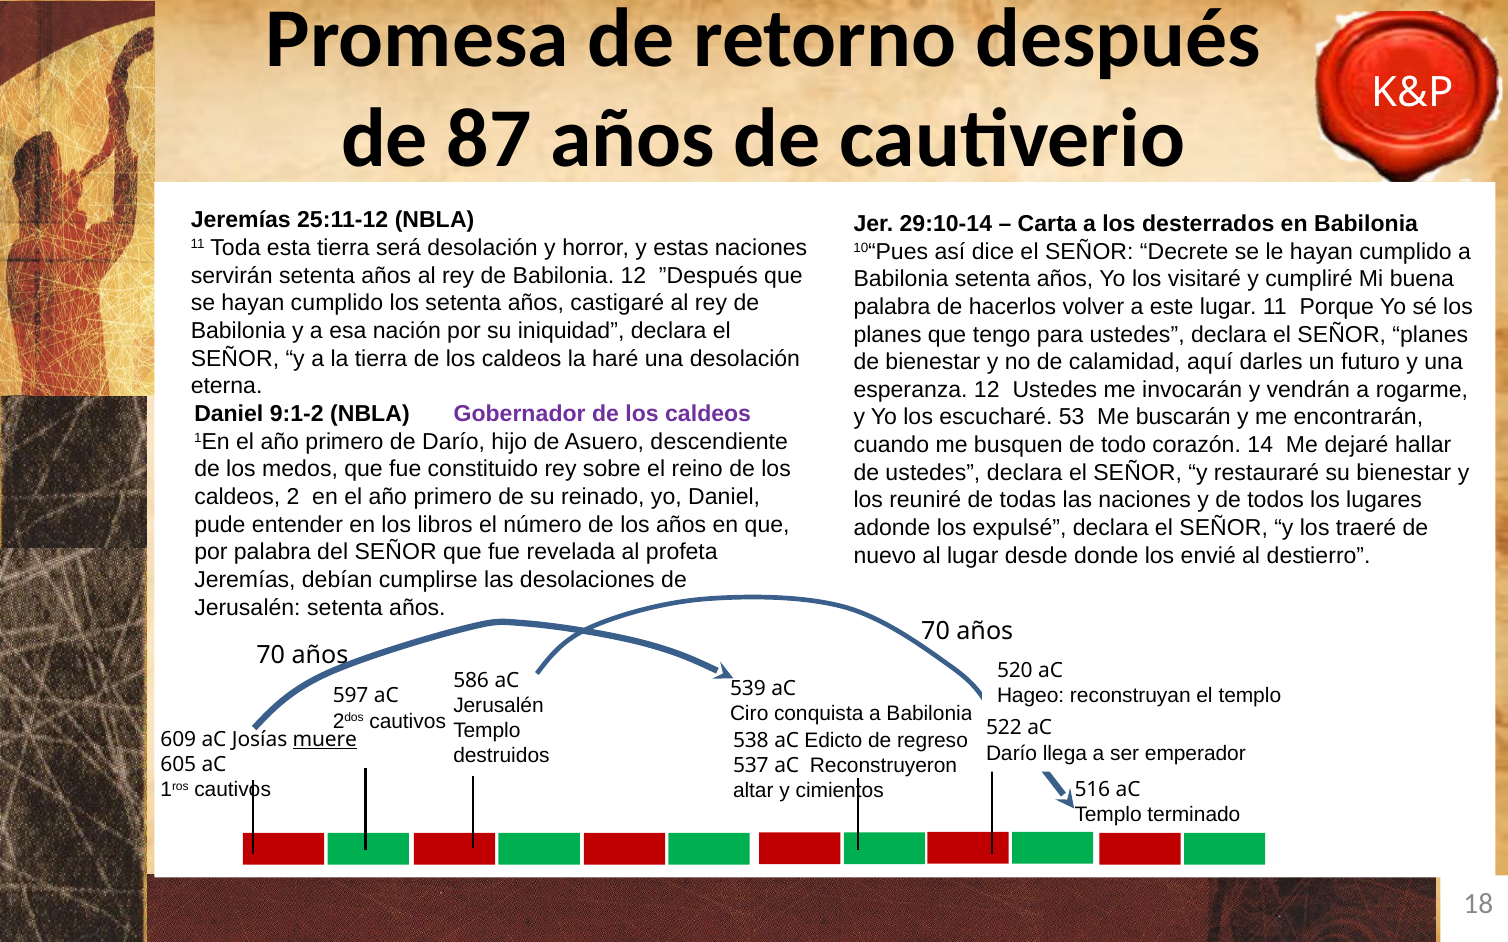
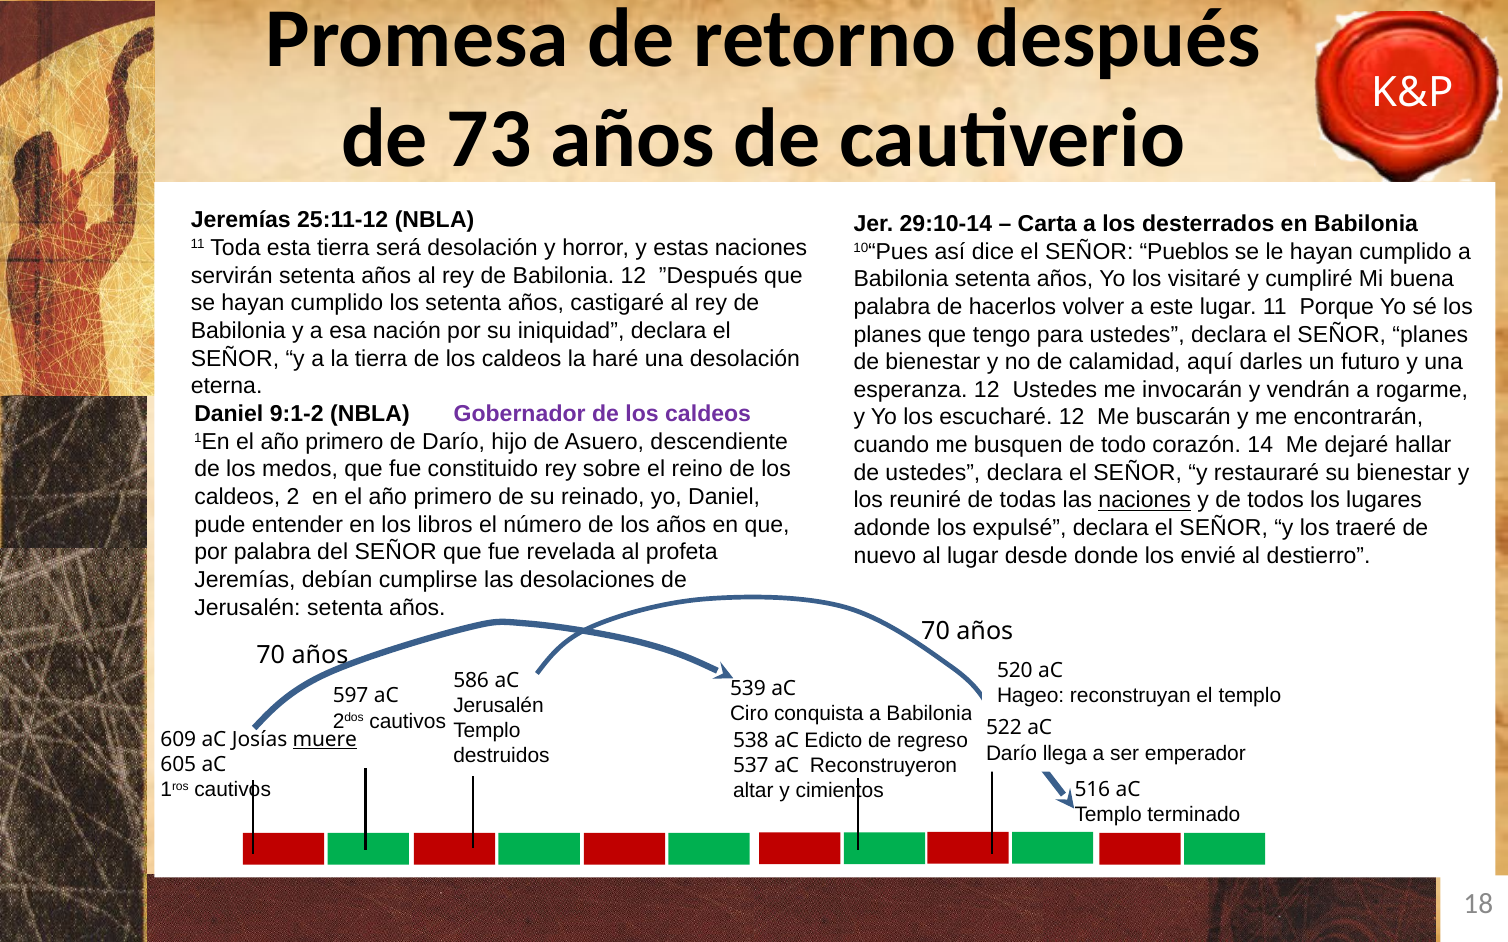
87: 87 -> 73 (489, 139)
Decrete: Decrete -> Pueblos (1184, 252)
escucharé 53: 53 -> 12 (1072, 418)
naciones underline: none -> present (1145, 501)
